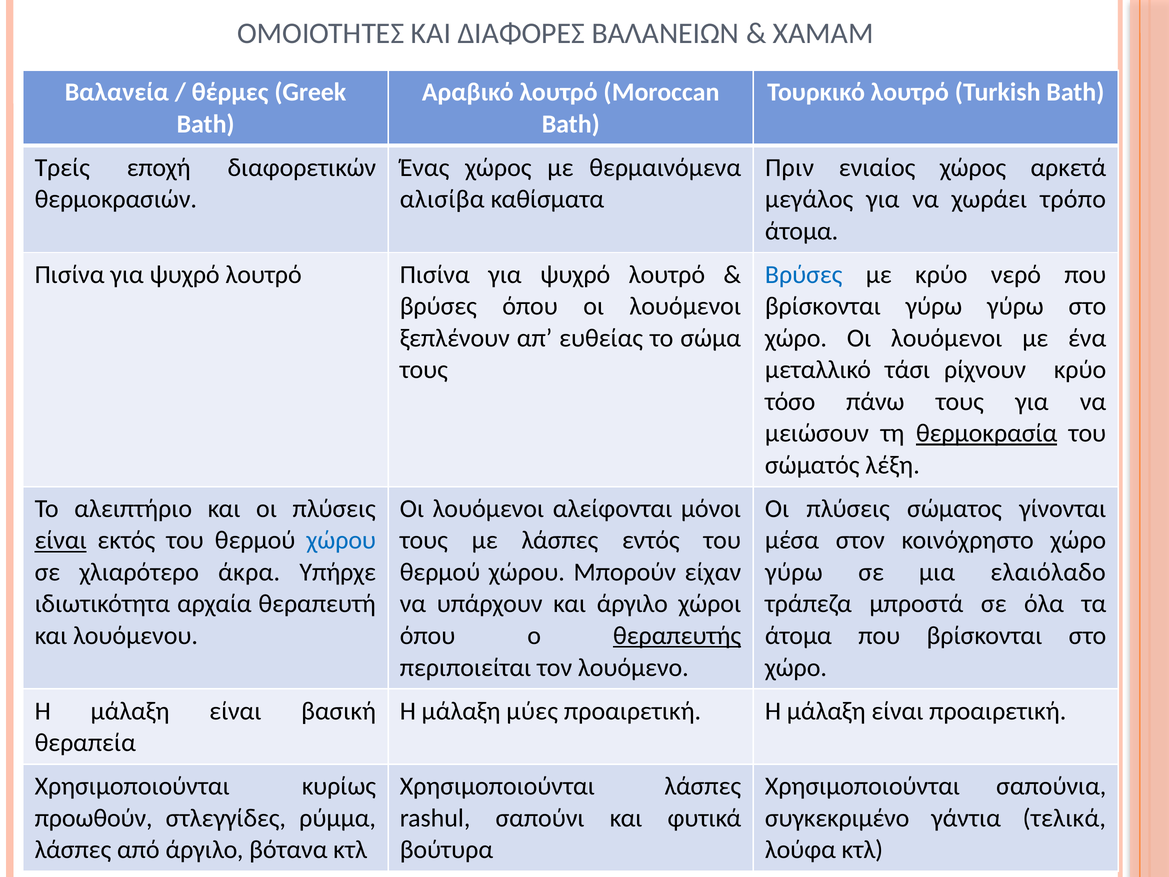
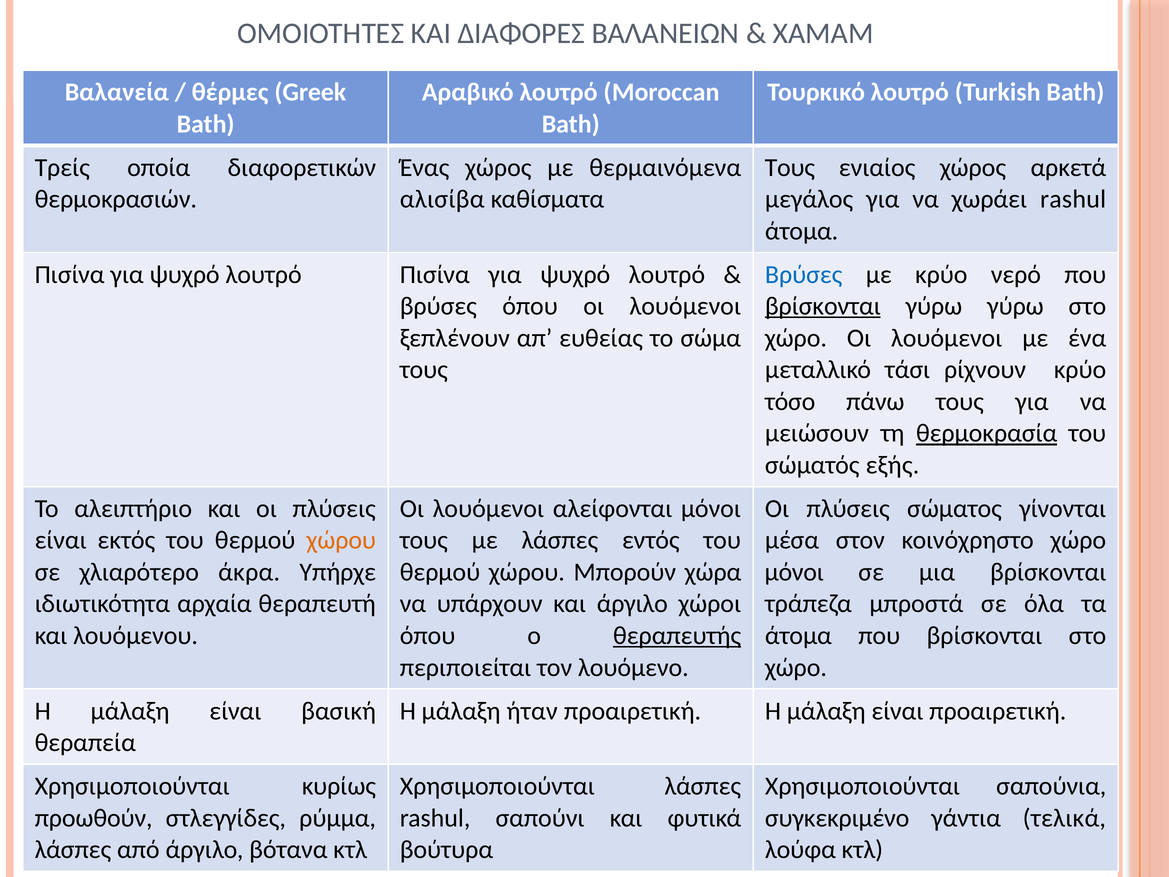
εποχή: εποχή -> οποία (159, 167)
Πριν: Πριν -> Τους (790, 167)
χωράει τρόπο: τρόπο -> rashul (1073, 199)
βρίσκονται underline: none -> present (823, 306)
λέξη: λέξη -> εξής (892, 465)
είναι underline: present -> none (61, 540)
χώρου colour: blue -> orange (341, 540)
είχαν: είχαν -> χώρα (713, 572)
γύρω: γύρω -> μόνοι (794, 572)
μια ελαιόλαδο: ελαιόλαδο -> βρίσκονται (1048, 572)
μύες: μύες -> ήταν (532, 711)
